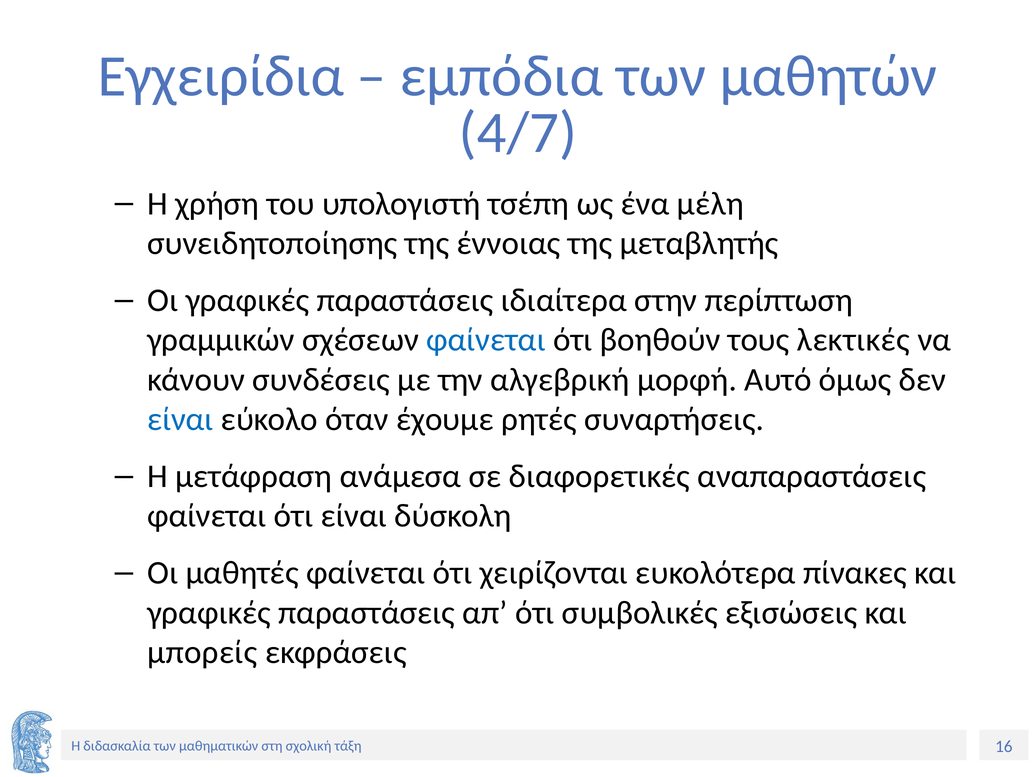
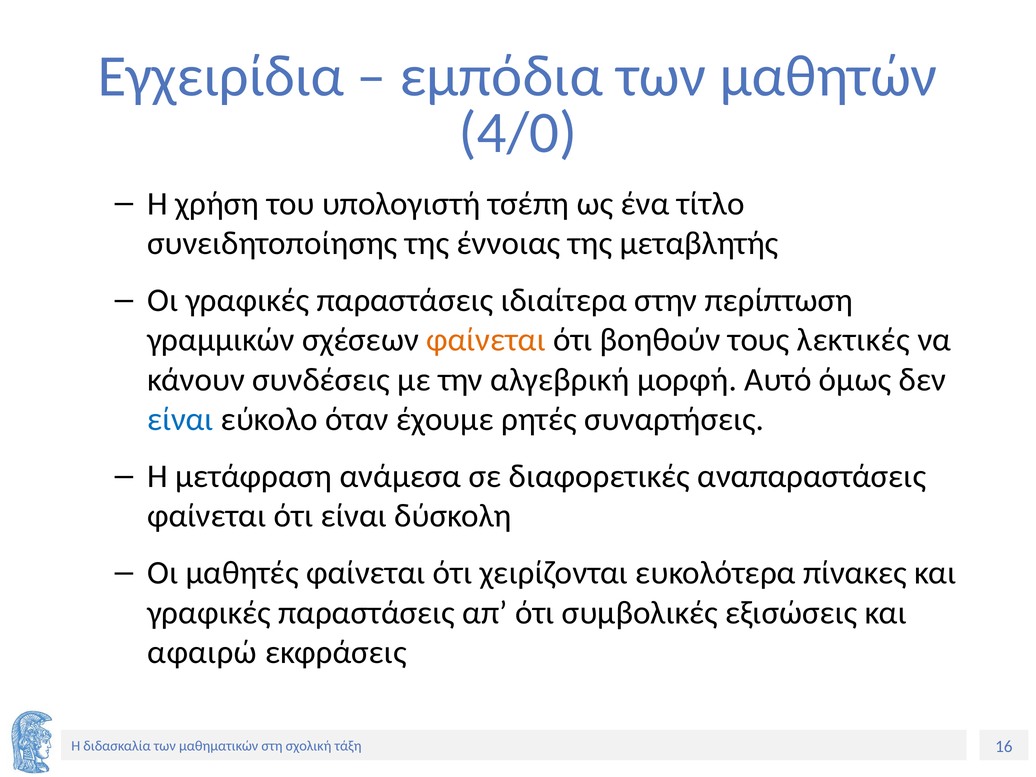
4/7: 4/7 -> 4/0 (518, 133)
μέλη: μέλη -> τίτλο (711, 204)
φαίνεται colour: blue -> orange (486, 340)
μπορείς: μπορείς -> αφαιρώ (202, 652)
